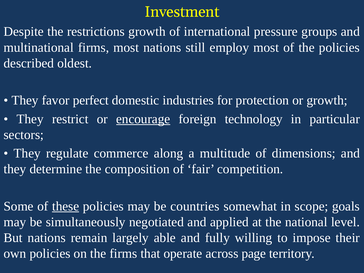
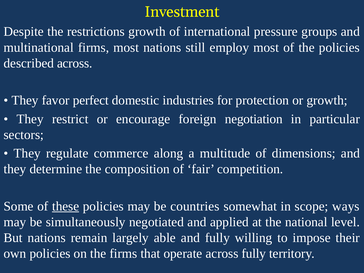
described oldest: oldest -> across (75, 63)
encourage underline: present -> none (143, 119)
technology: technology -> negotiation (254, 119)
goals: goals -> ways (346, 206)
across page: page -> fully (254, 254)
